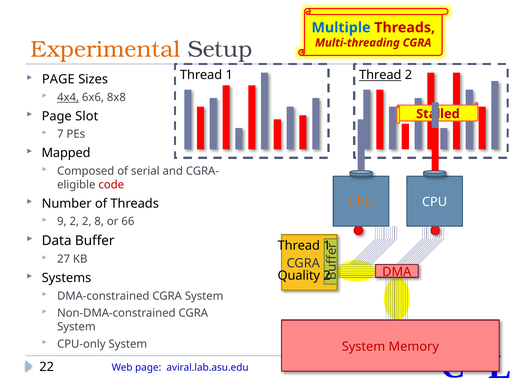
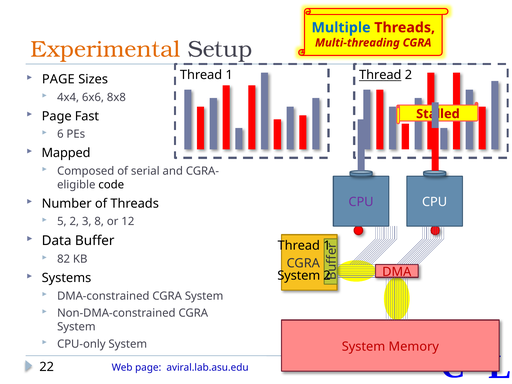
4x4 underline: present -> none (68, 97)
Slot: Slot -> Fast (87, 116)
7: 7 -> 6 (60, 134)
code colour: red -> black (111, 185)
CPU colour: orange -> purple (361, 202)
9: 9 -> 5 (62, 221)
2 2: 2 -> 3 (87, 221)
66: 66 -> 12 (128, 221)
27: 27 -> 82 (64, 259)
Quality: Quality -> System (299, 276)
